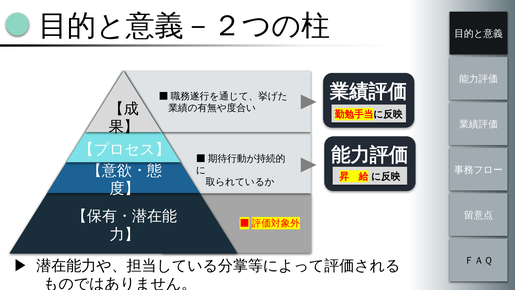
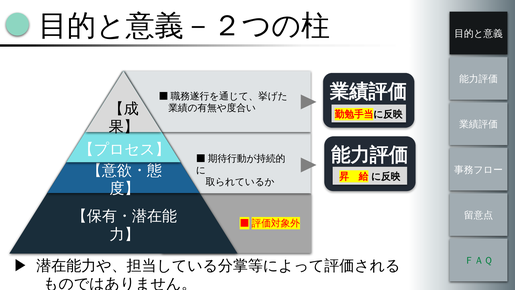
ＦＡＱ colour: black -> green (479, 260)
